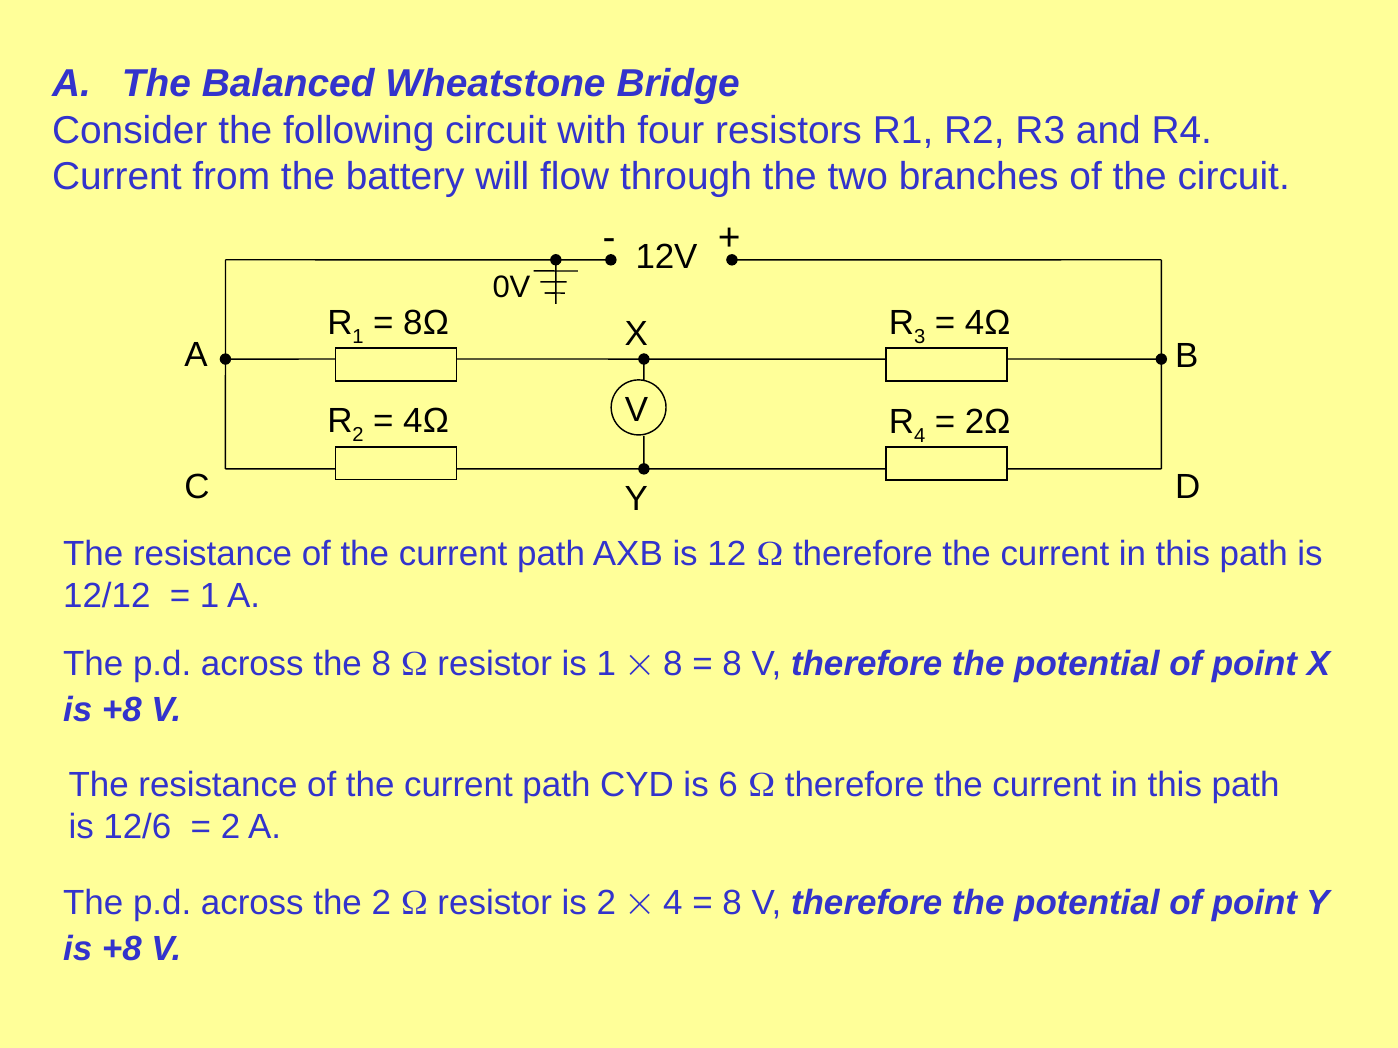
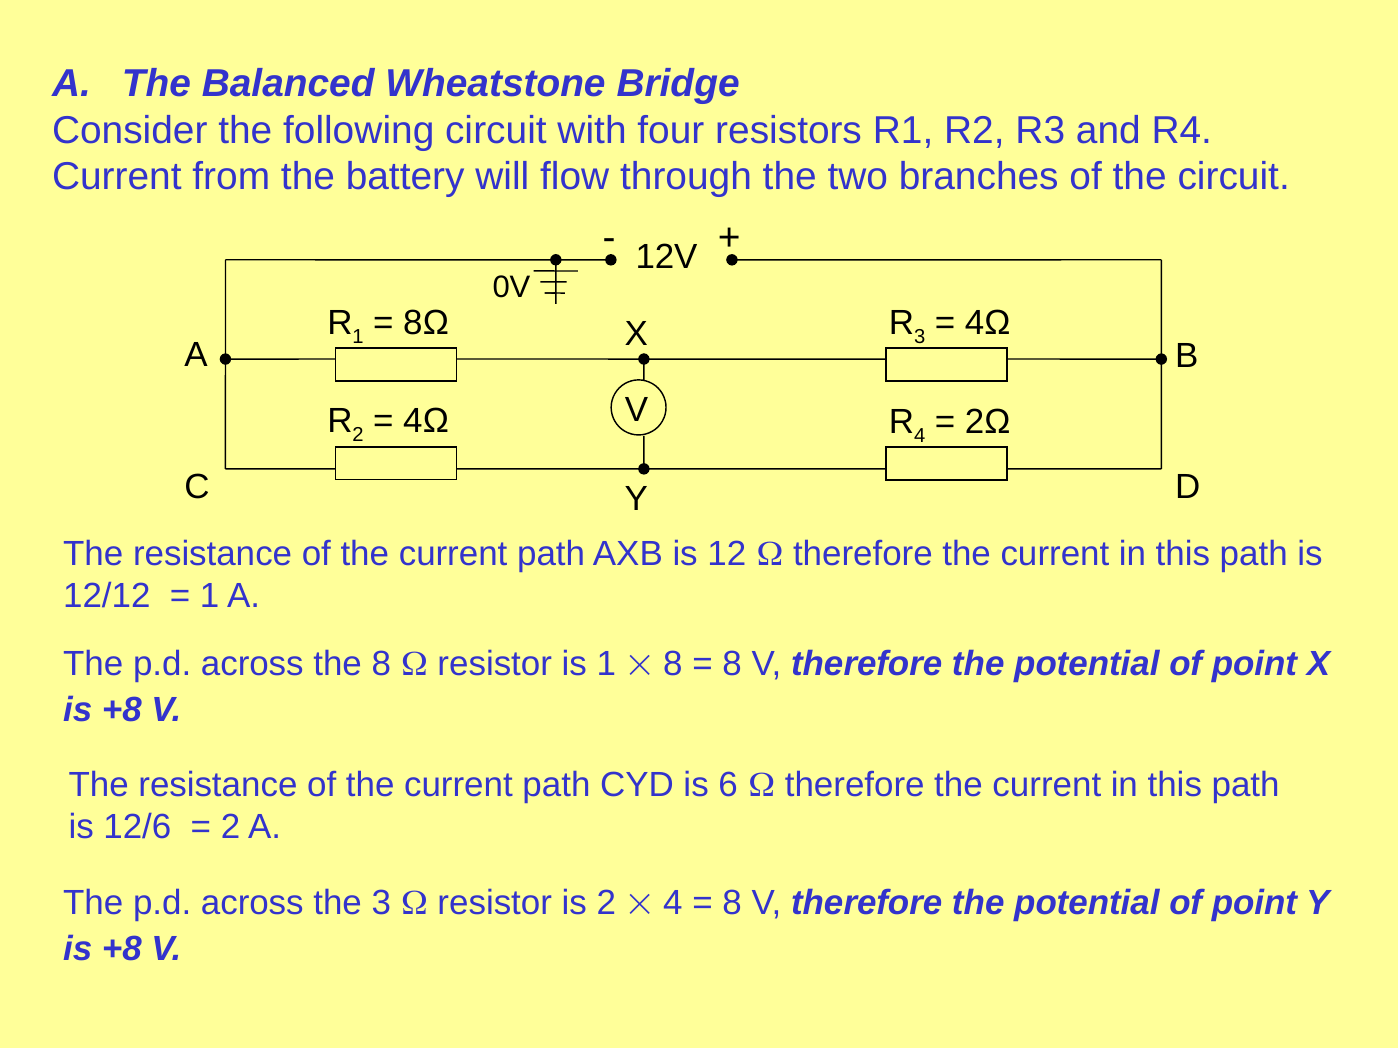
the 2: 2 -> 3 (381, 903)
